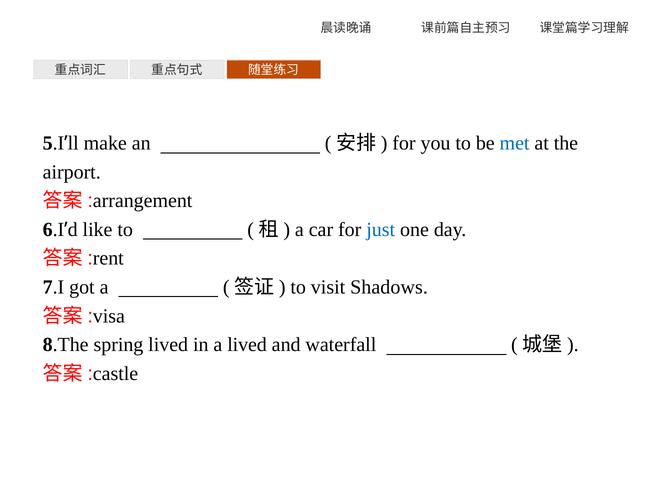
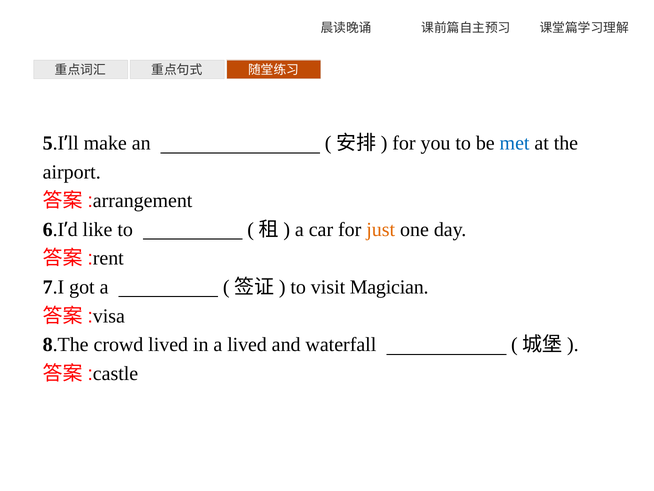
just colour: blue -> orange (381, 229)
Shadows: Shadows -> Magician (389, 287)
spring: spring -> crowd (118, 344)
